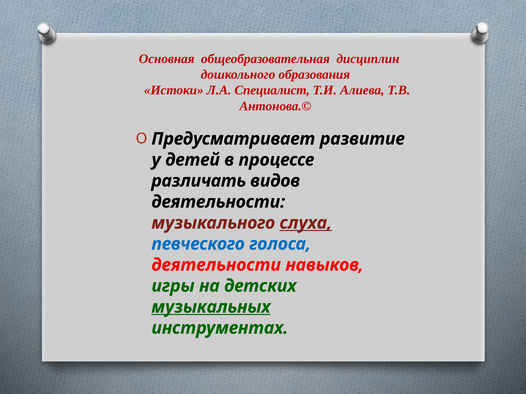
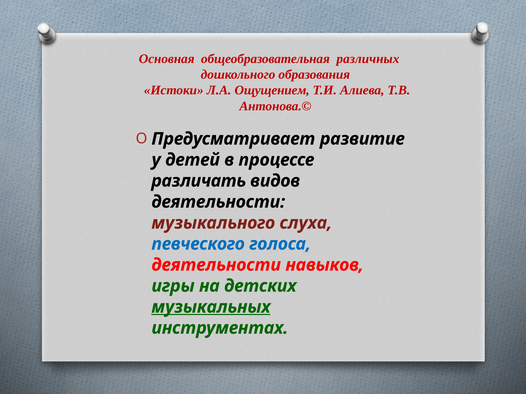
дисциплин: дисциплин -> различных (368, 59)
Специалист: Специалист -> Ощущением (272, 90)
слуха underline: present -> none (306, 223)
